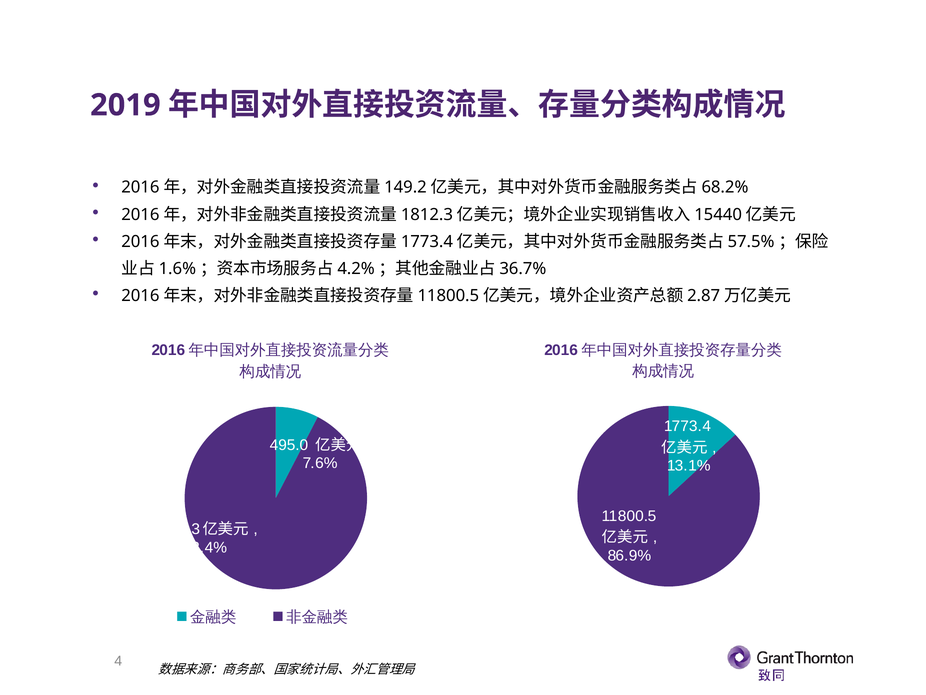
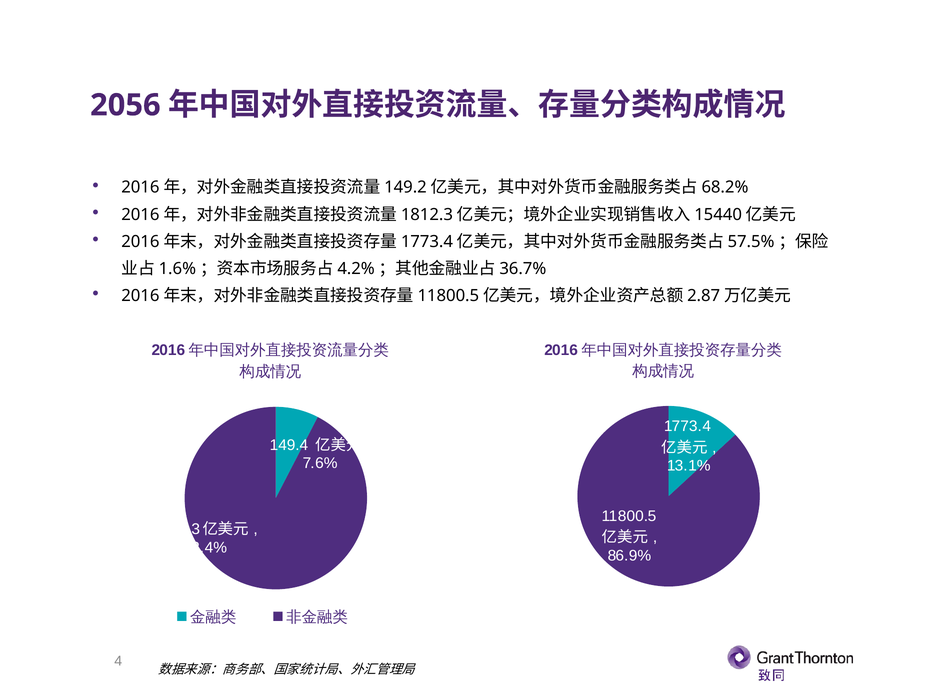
2019: 2019 -> 2056 (125, 105)
495.0: 495.0 -> 149.4 (289, 445)
